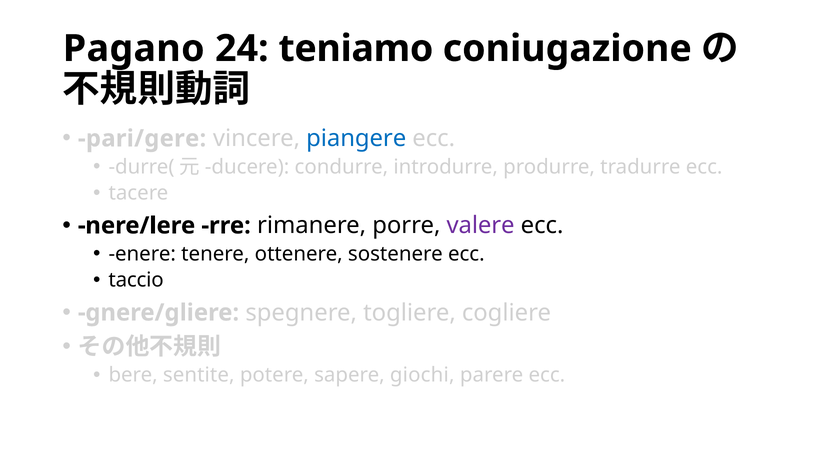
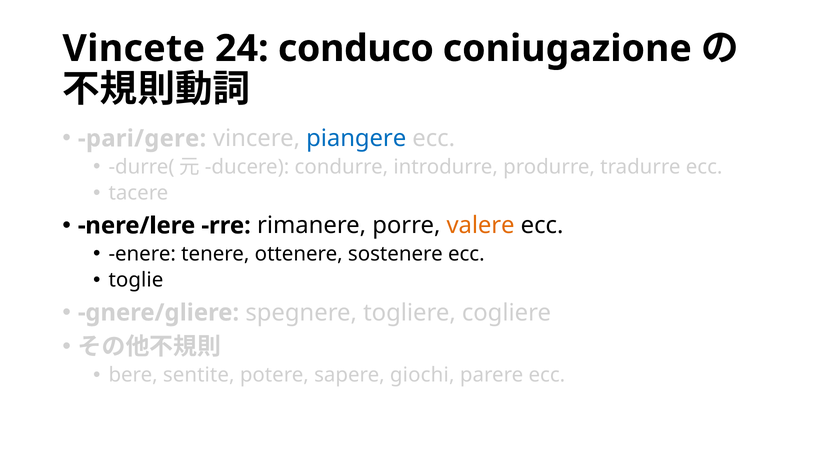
Pagano: Pagano -> Vincete (134, 49)
teniamo: teniamo -> conduco (356, 49)
valere colour: purple -> orange (481, 225)
taccio: taccio -> toglie (136, 280)
